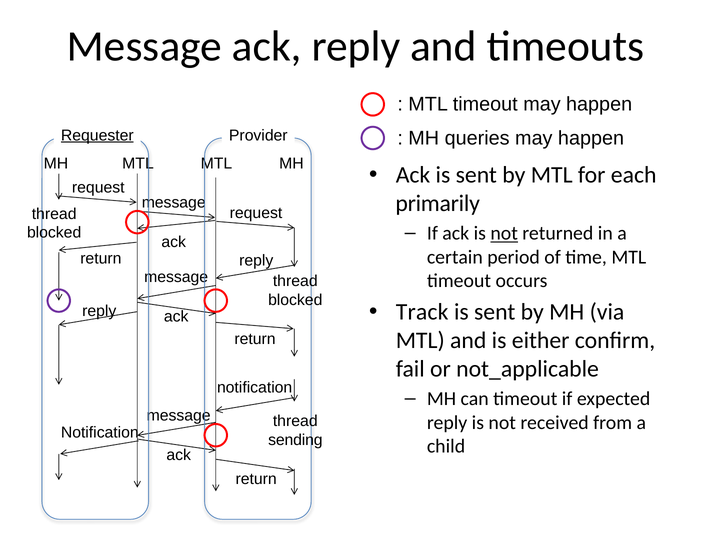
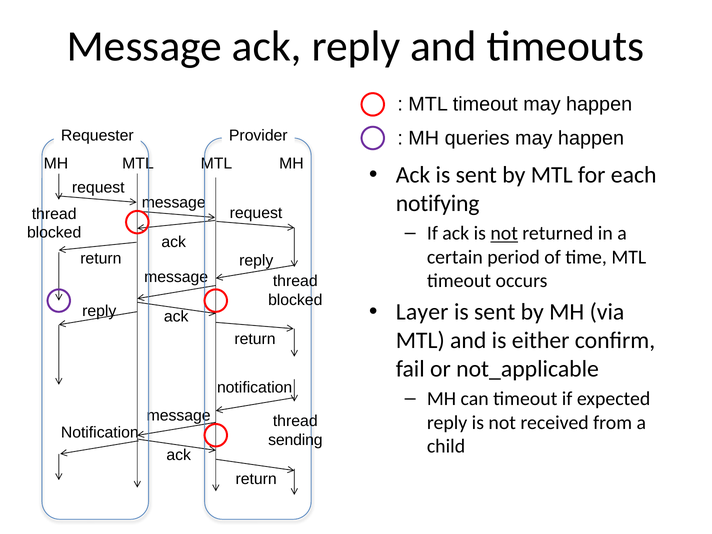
Requester underline: present -> none (97, 135)
primarily: primarily -> notifying (438, 204)
Track: Track -> Layer (422, 312)
